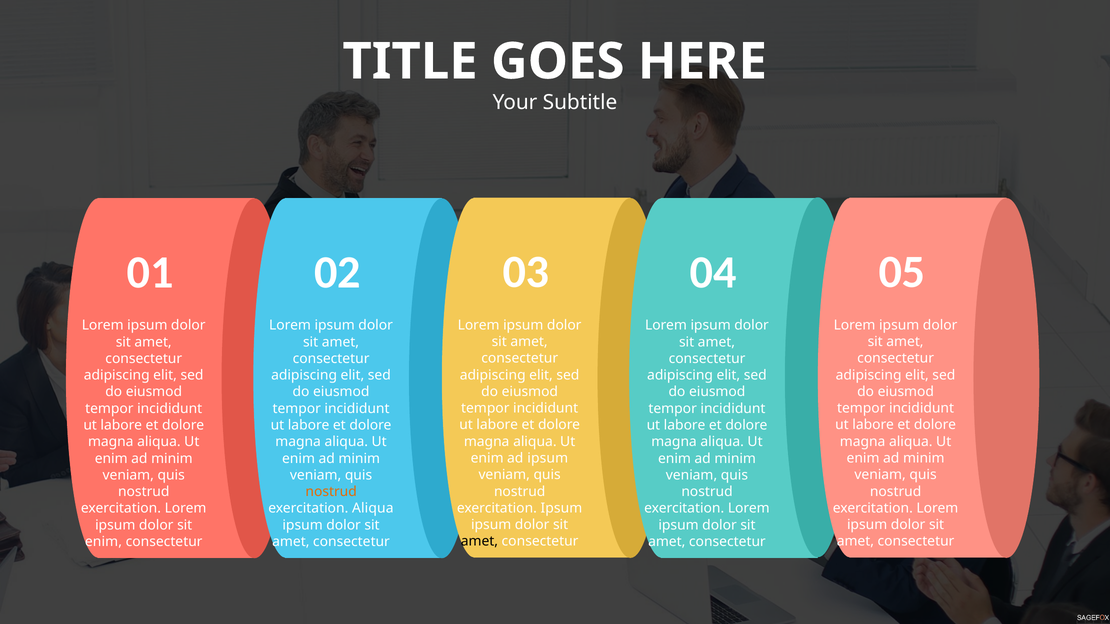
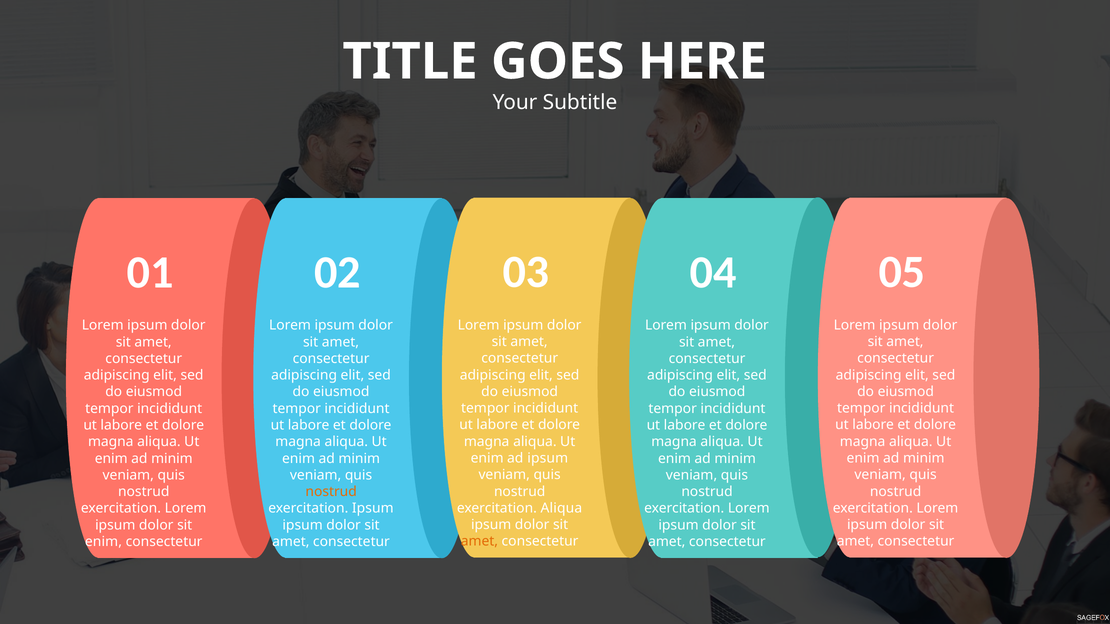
exercitation Ipsum: Ipsum -> Aliqua (561, 508)
exercitation Aliqua: Aliqua -> Ipsum (373, 509)
amet colour: black -> orange (479, 542)
